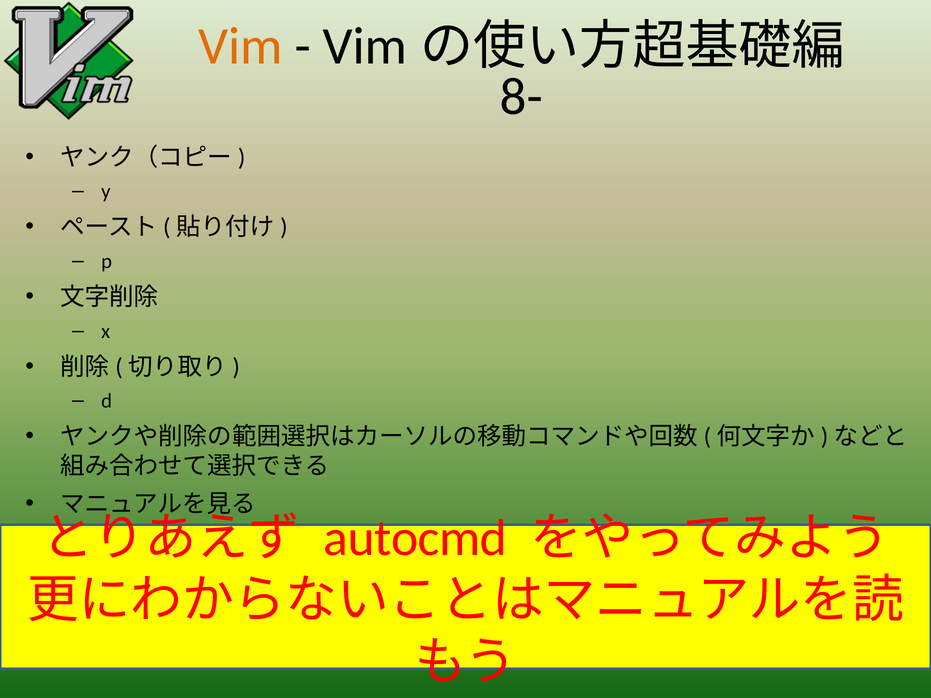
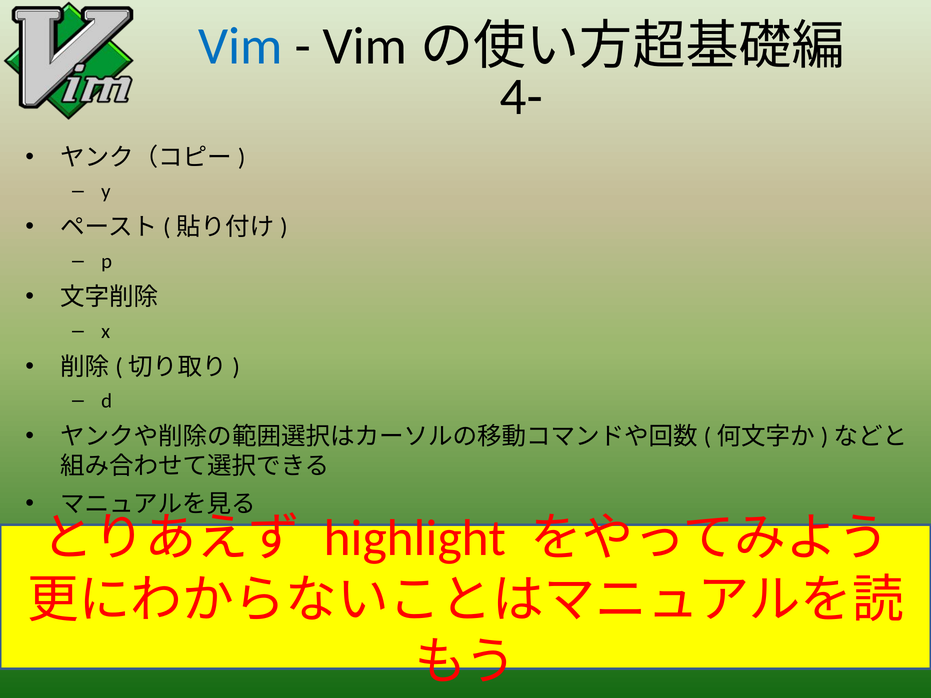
Vim colour: orange -> blue (240, 46)
8-: 8- -> 4- (521, 97)
autocmd: autocmd -> highlight (415, 539)
